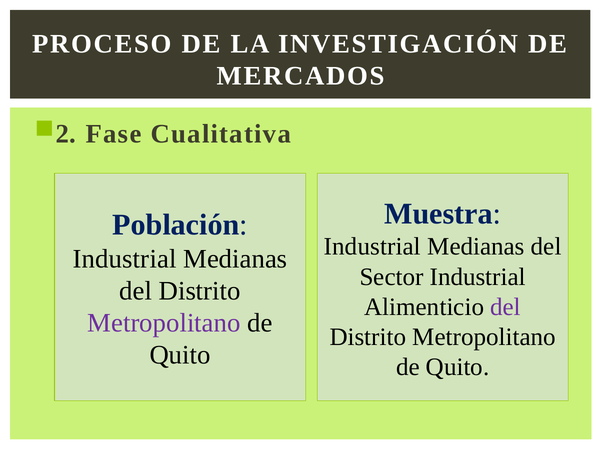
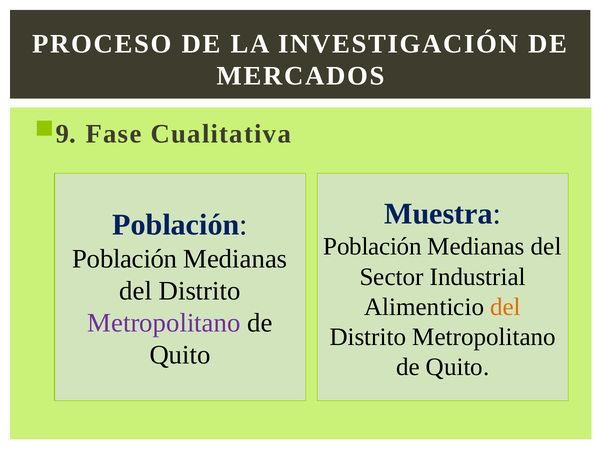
2: 2 -> 9 (66, 134)
Industrial: Industrial -> Población (372, 247)
Industrial: Industrial -> Población (125, 259)
del colour: purple -> orange (506, 307)
